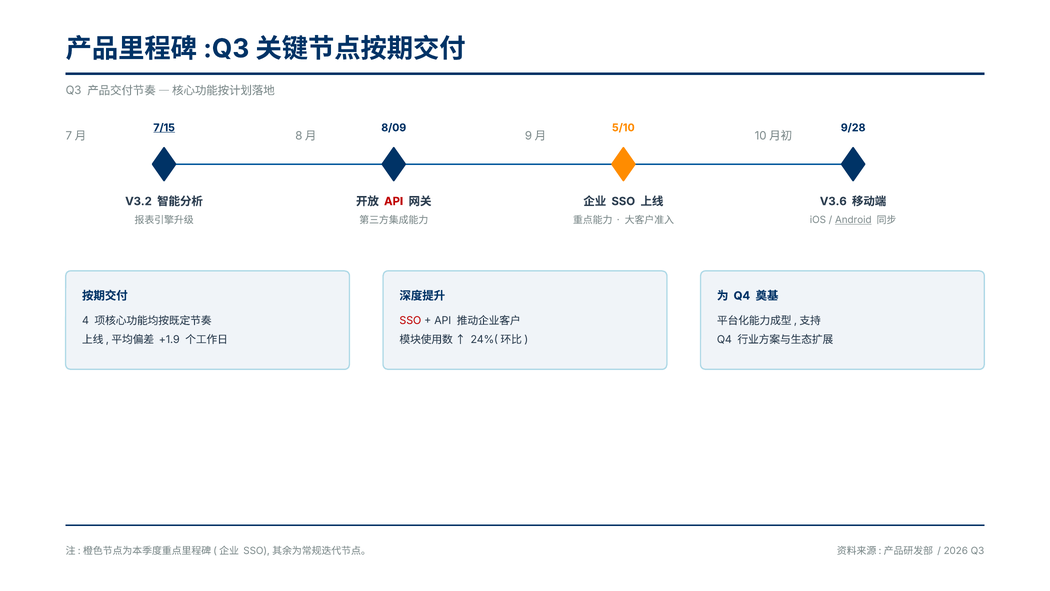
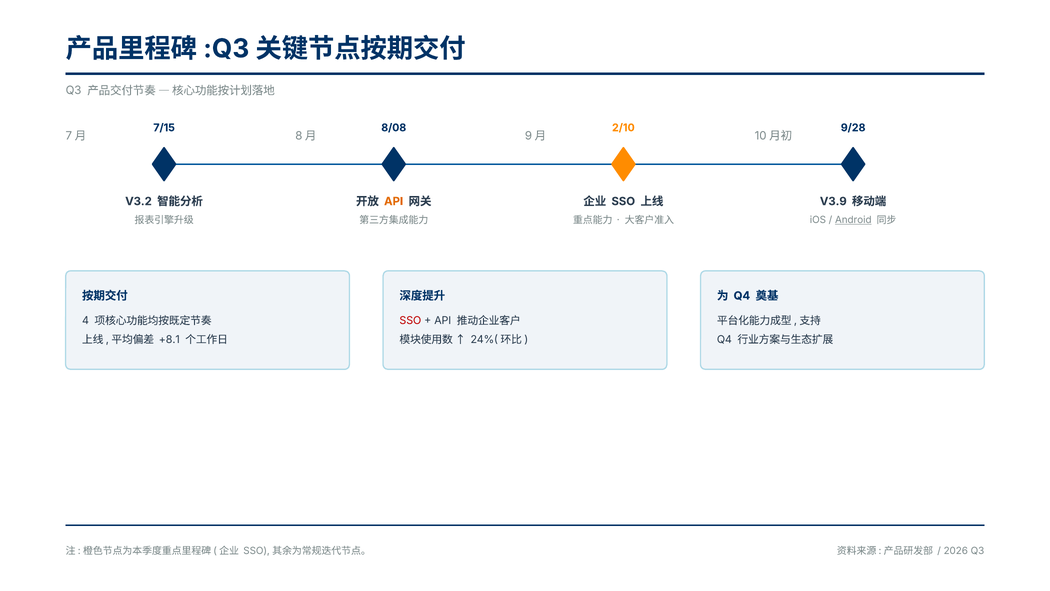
7/15 underline: present -> none (164, 128)
8/09: 8/09 -> 8/08 (394, 128)
5/10: 5/10 -> 2/10 (623, 128)
API colour: red -> orange (394, 201)
V3.6: V3.6 -> V3.9 (833, 201)
+1.9: +1.9 -> +8.1 (169, 339)
